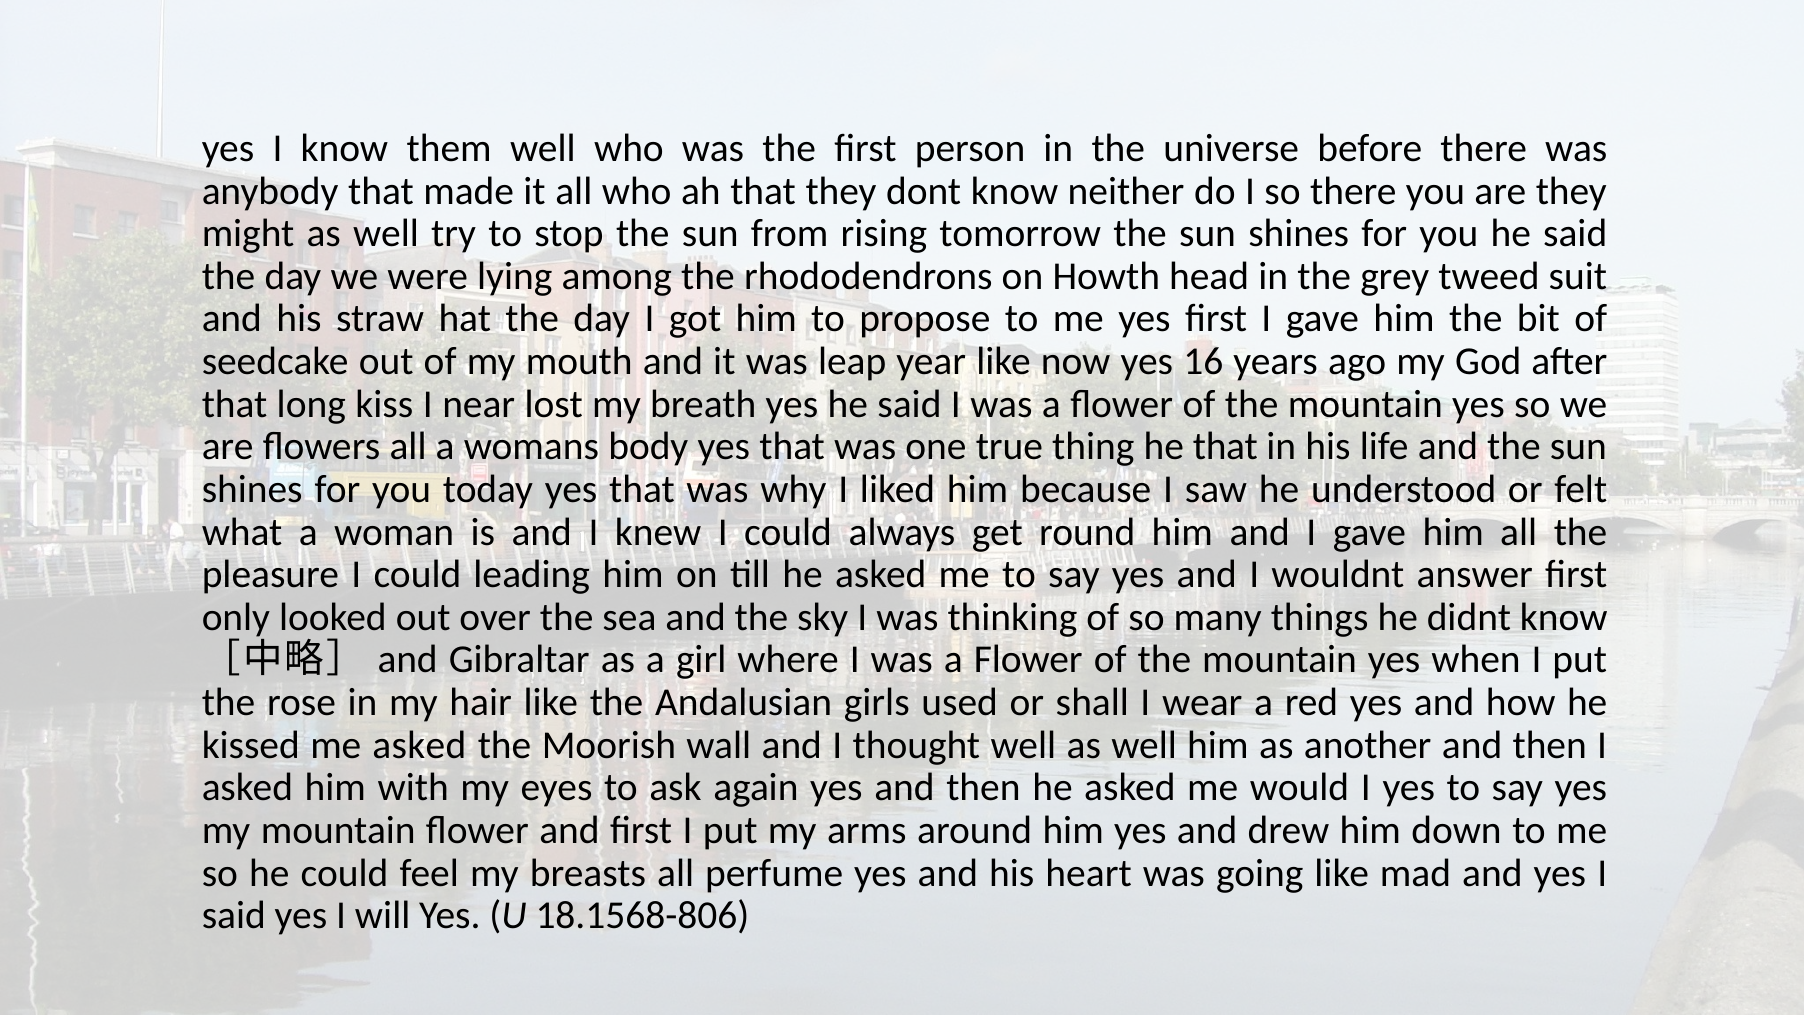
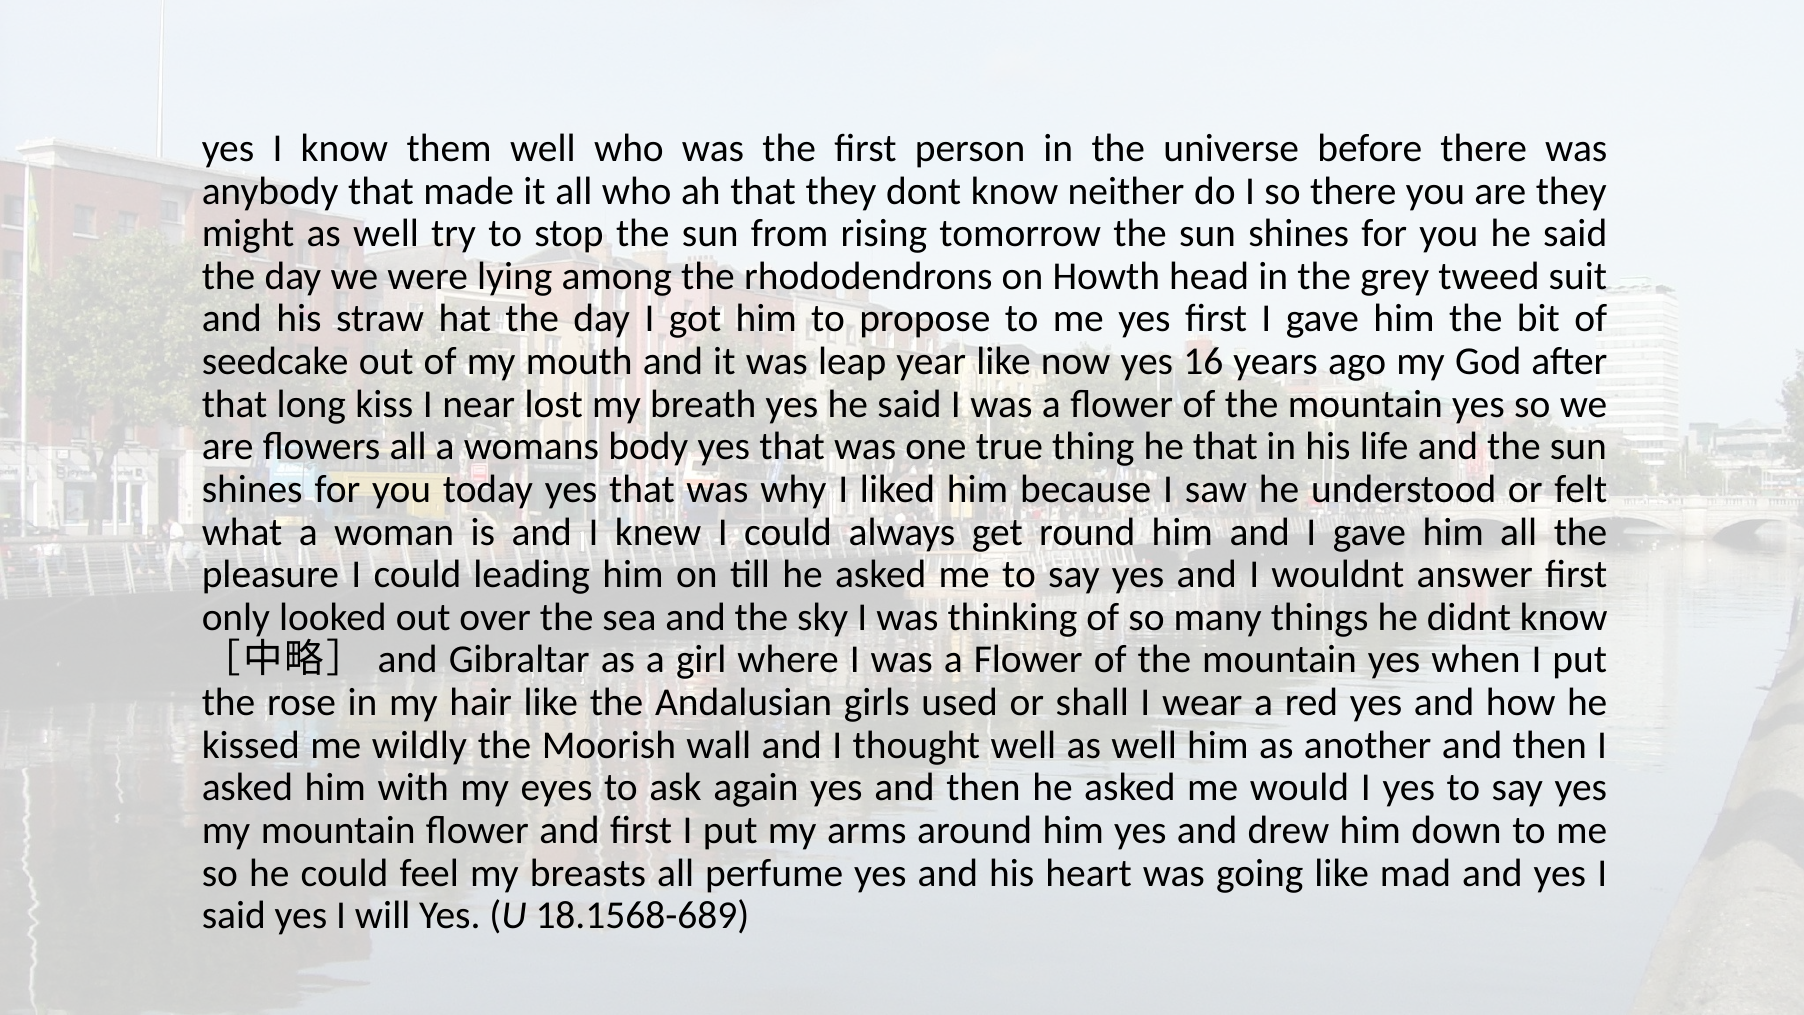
me asked: asked -> wildly (419, 745)
18.1568-806: 18.1568-806 -> 18.1568-689 (642, 915)
